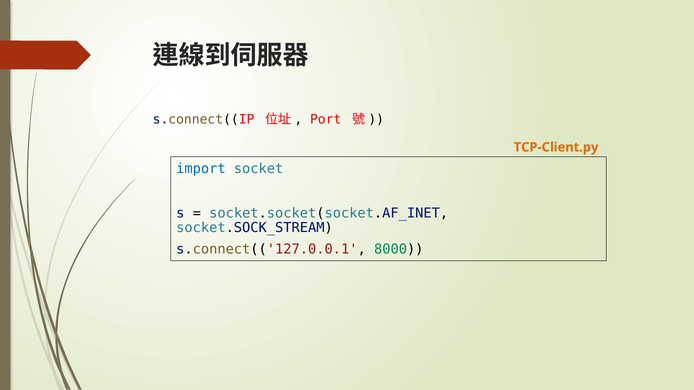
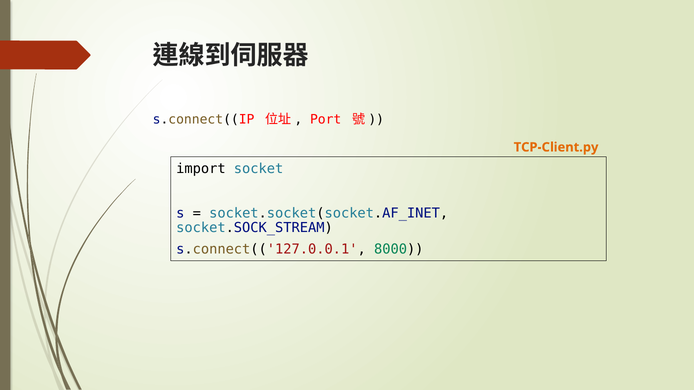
import colour: blue -> black (201, 169)
